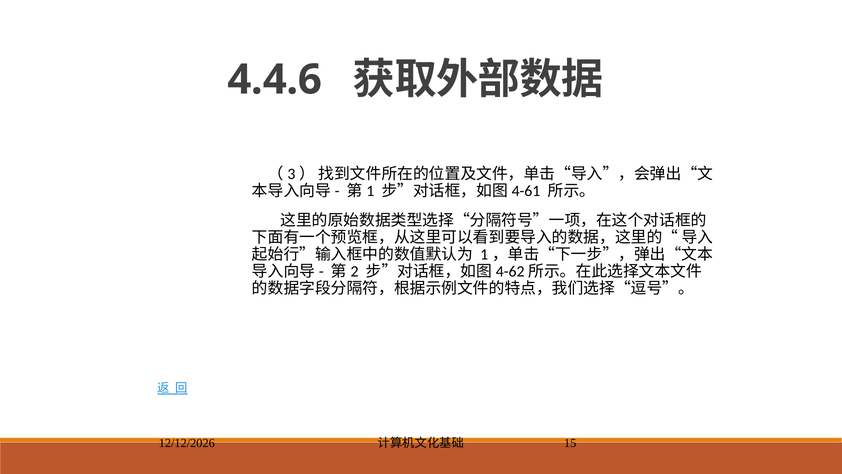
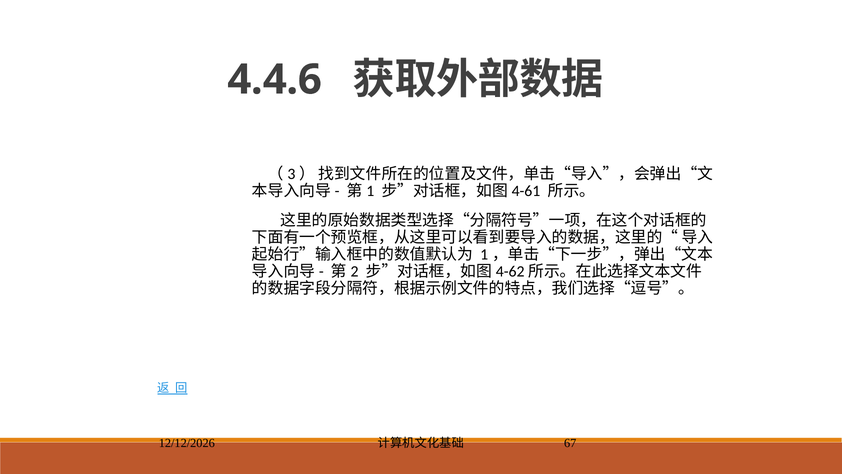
15: 15 -> 67 (570, 443)
